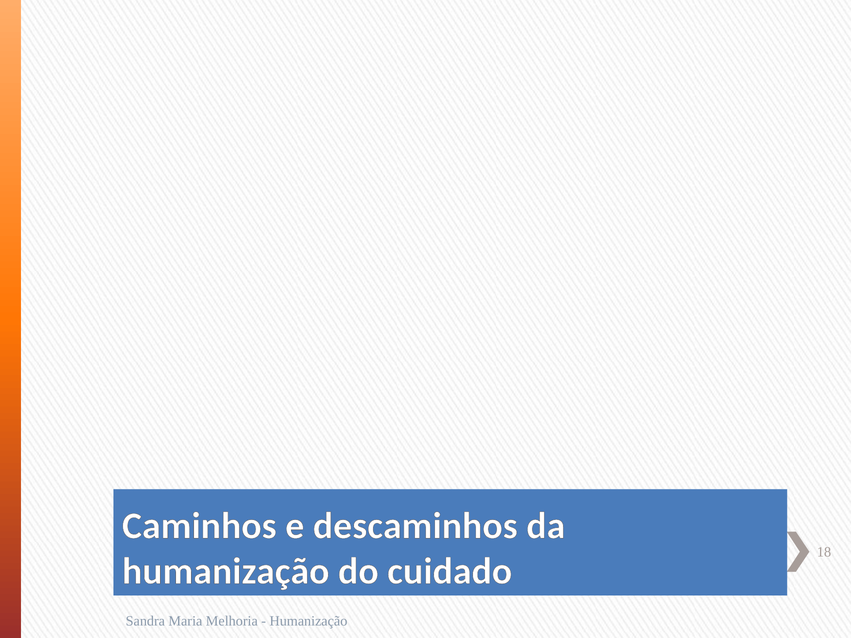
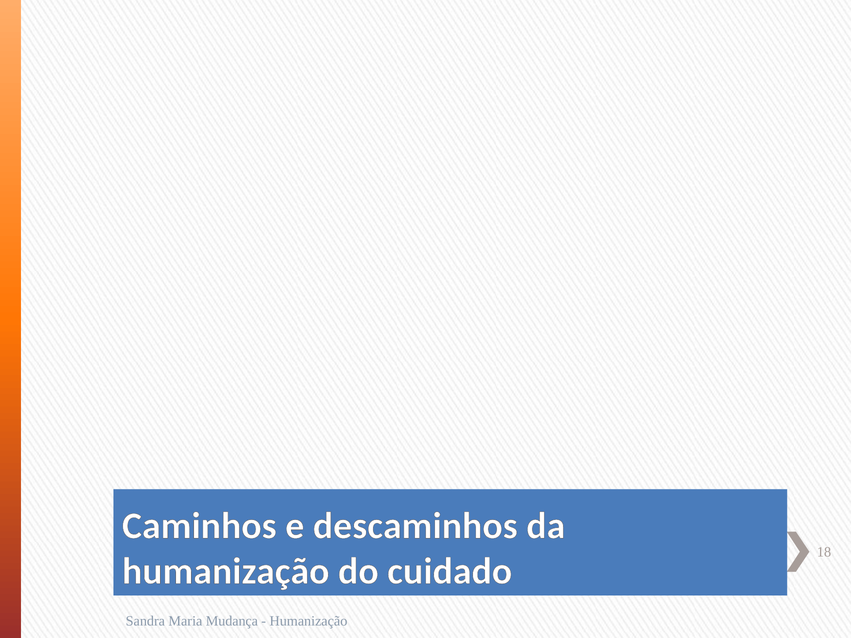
Melhoria: Melhoria -> Mudança (232, 621)
